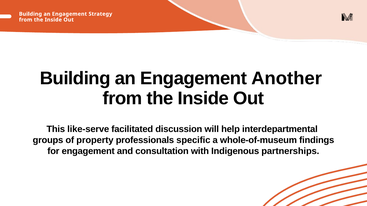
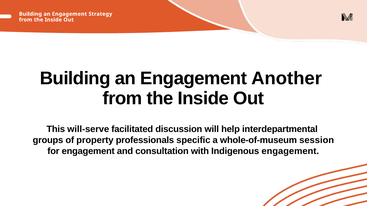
like-serve: like-serve -> will-serve (88, 129)
findings: findings -> session (317, 140)
Indigenous partnerships: partnerships -> engagement (290, 151)
